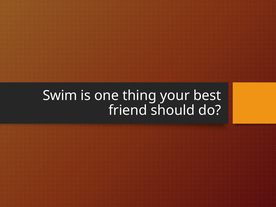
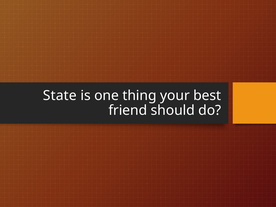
Swim: Swim -> State (60, 96)
